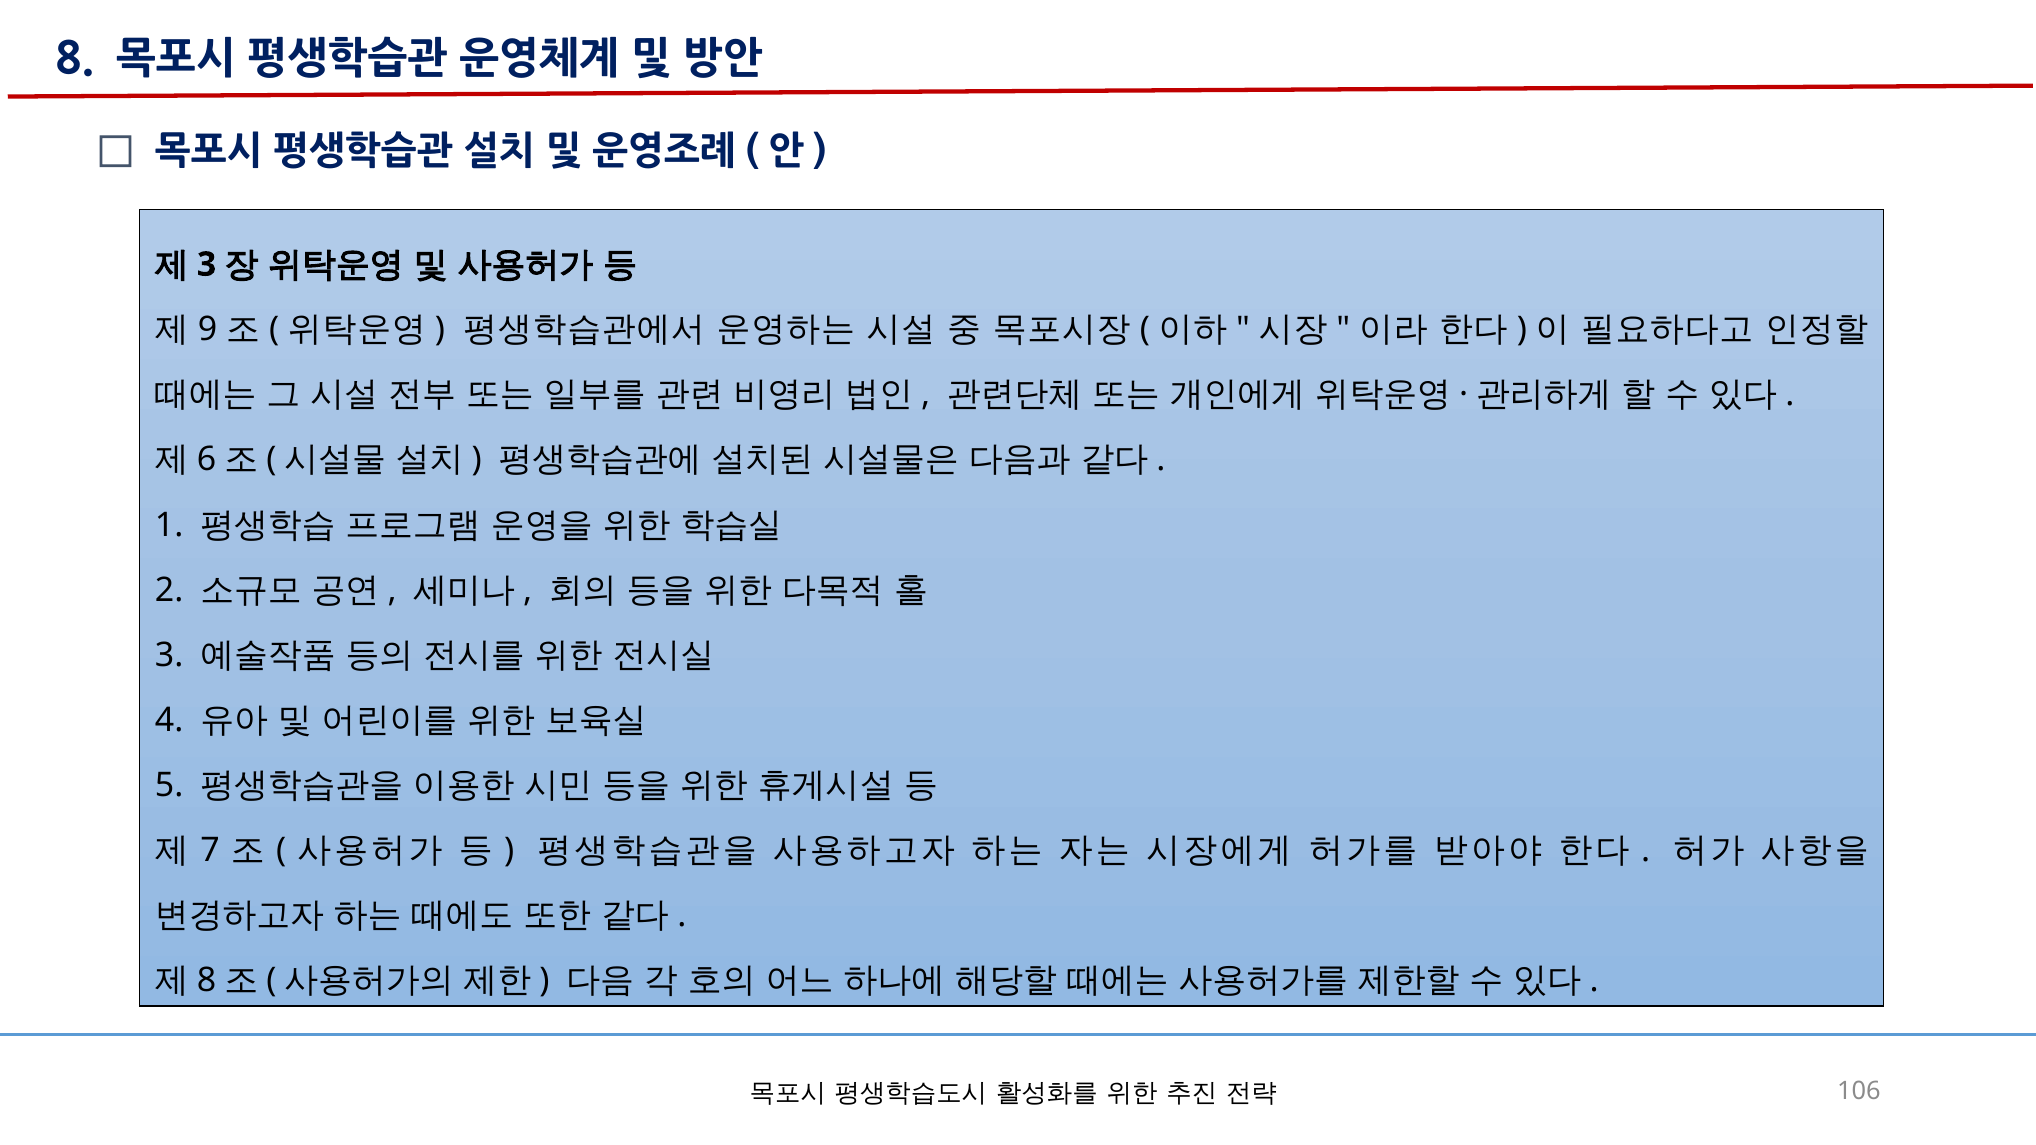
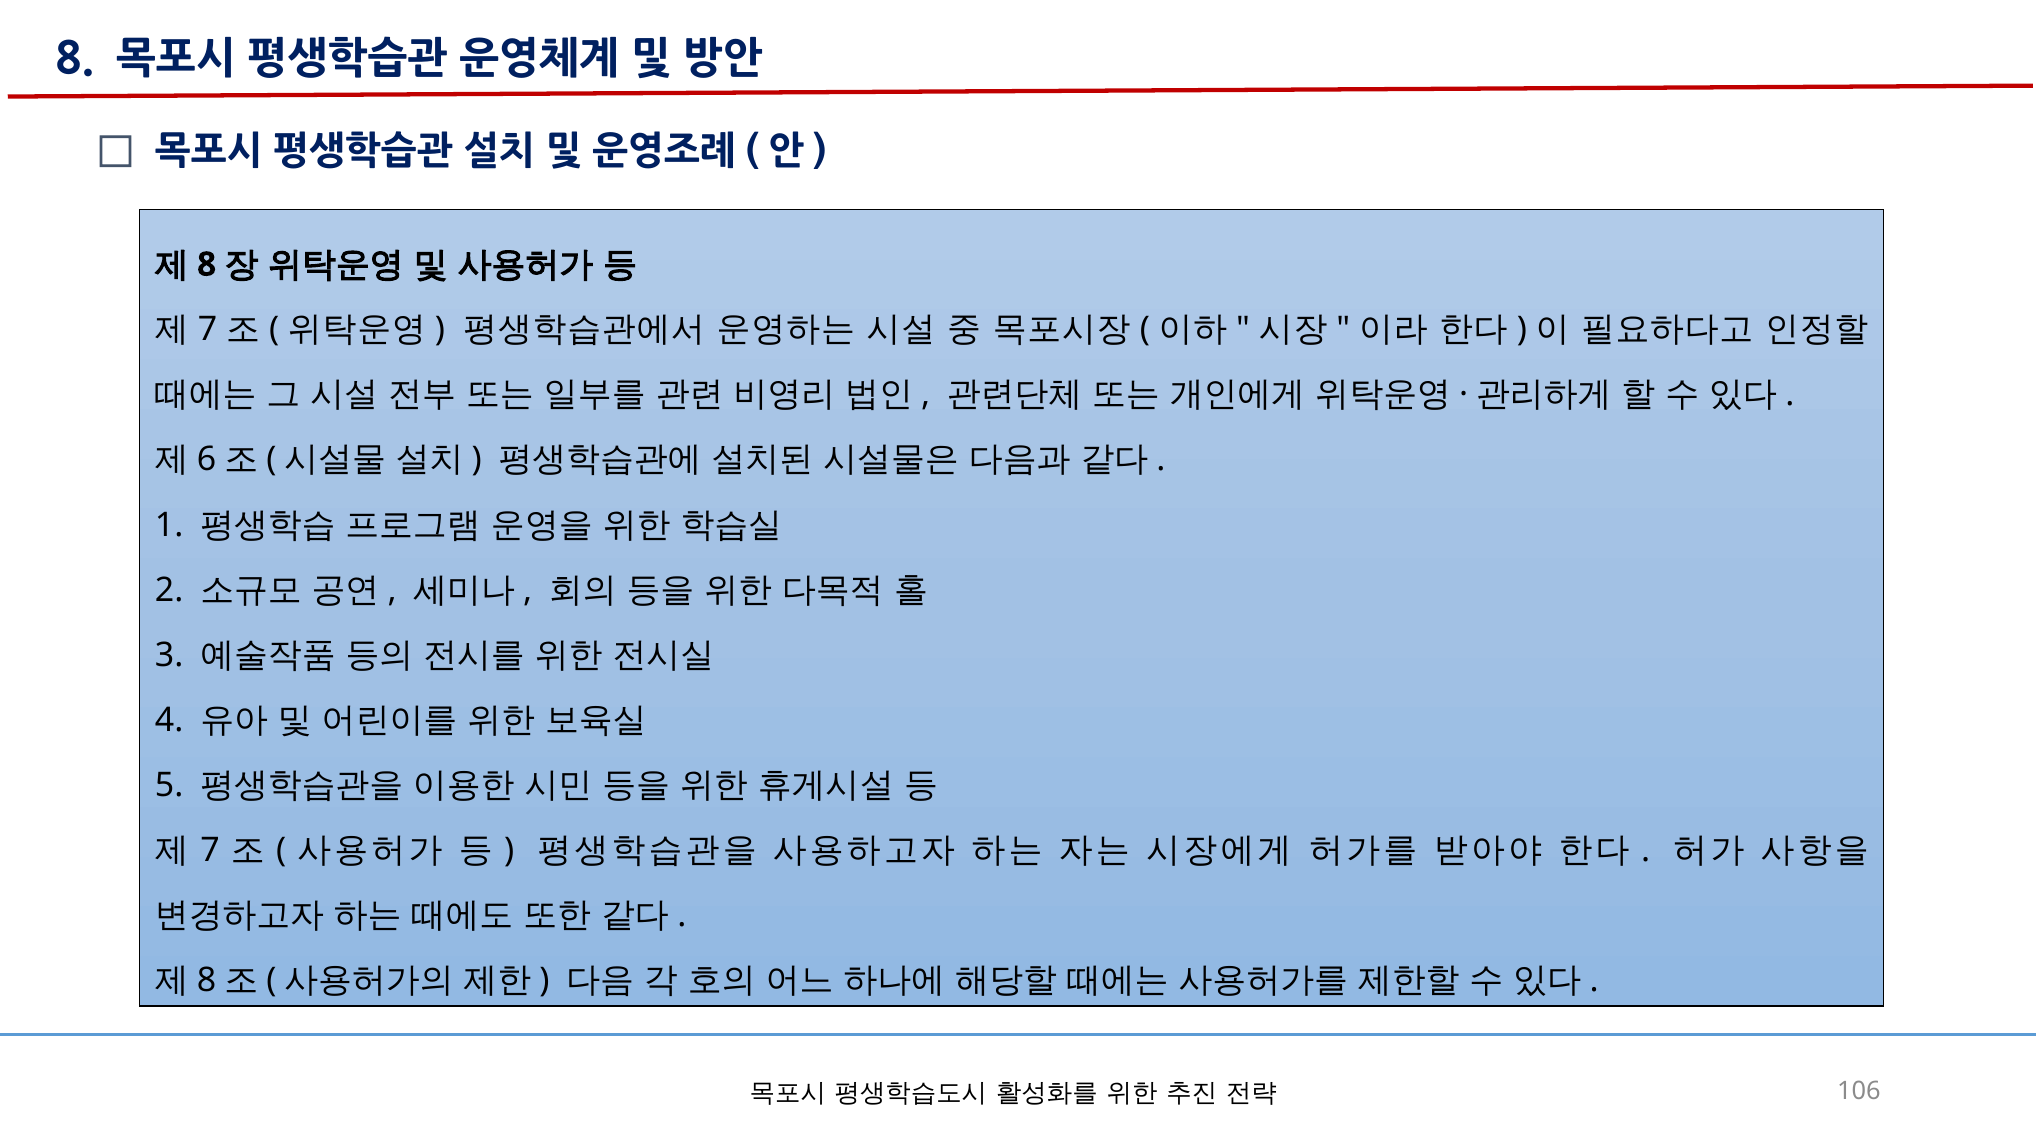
3: 3 -> 8 (207, 265)
9: 9 -> 7 (208, 330)
